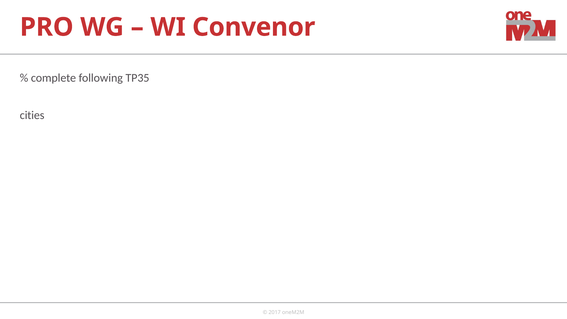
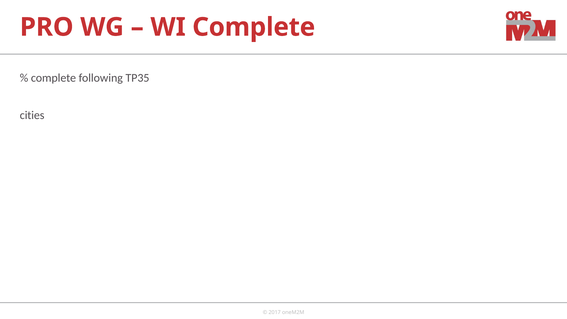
WI Convenor: Convenor -> Complete (254, 27)
